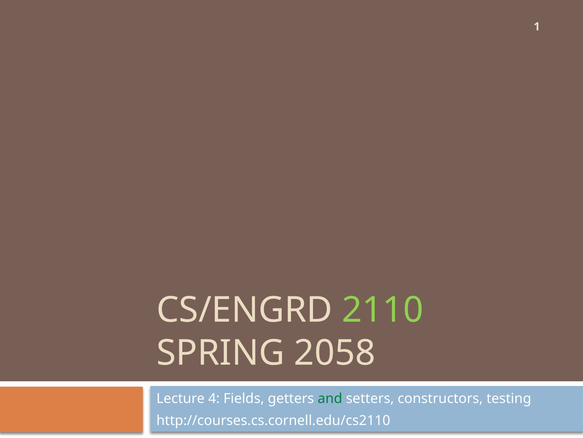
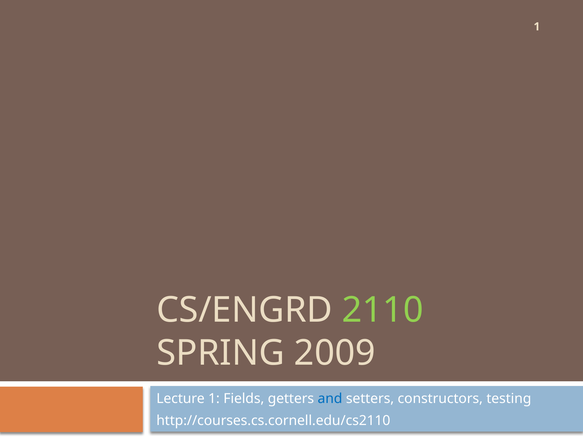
2058: 2058 -> 2009 (335, 352)
Lecture 4: 4 -> 1 (214, 398)
and colour: green -> blue (330, 398)
